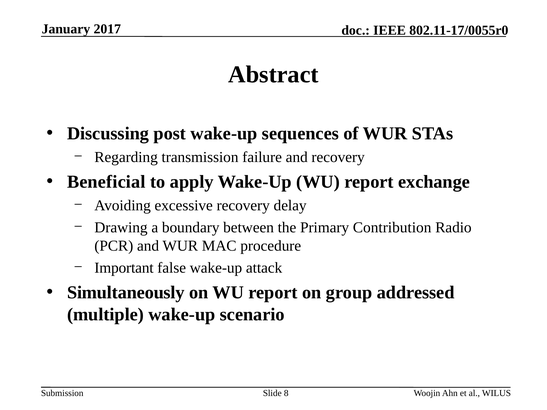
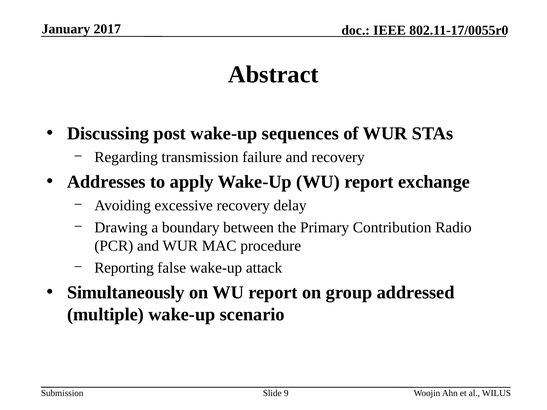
Beneficial: Beneficial -> Addresses (106, 182)
Important: Important -> Reporting (124, 268)
8: 8 -> 9 (286, 393)
